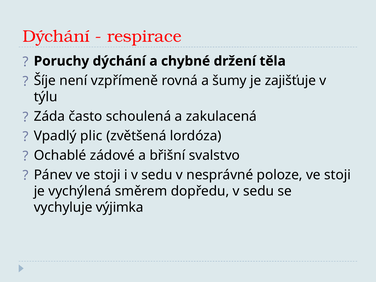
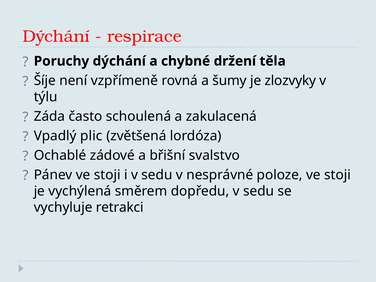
zajišťuje: zajišťuje -> zlozvyky (290, 81)
výjimka: výjimka -> retrakci (120, 207)
